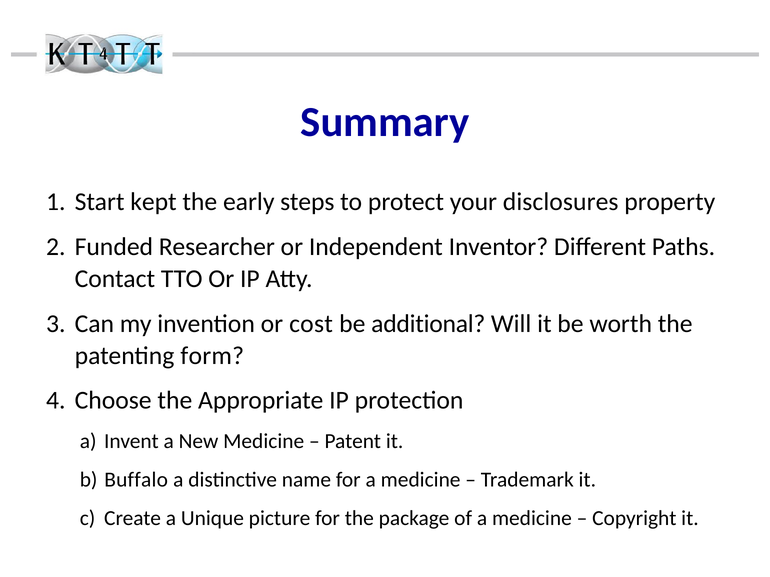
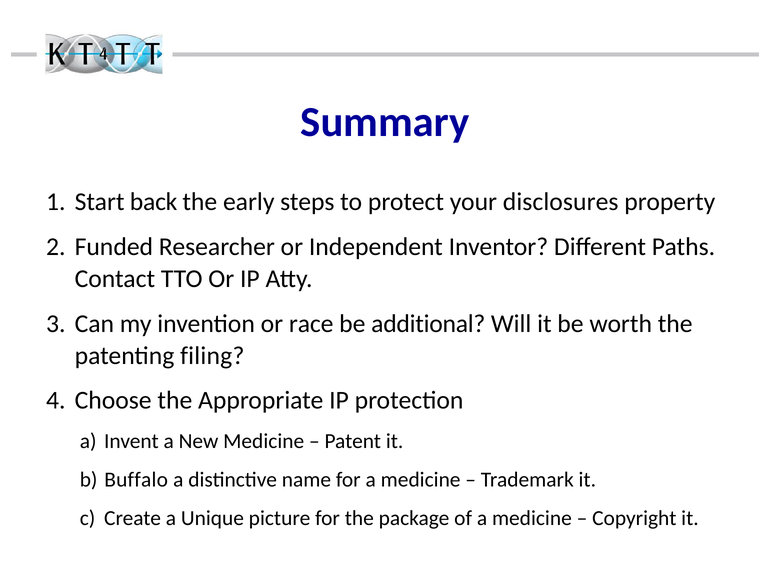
kept: kept -> back (154, 202)
cost: cost -> race (311, 324)
form: form -> filing (212, 356)
